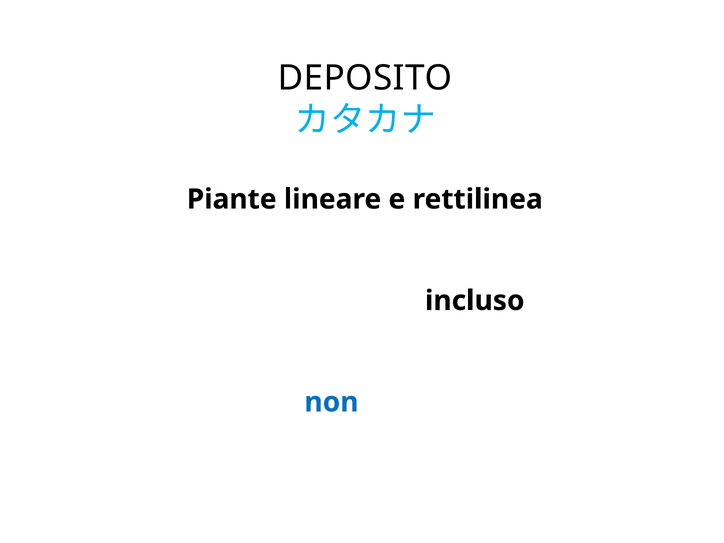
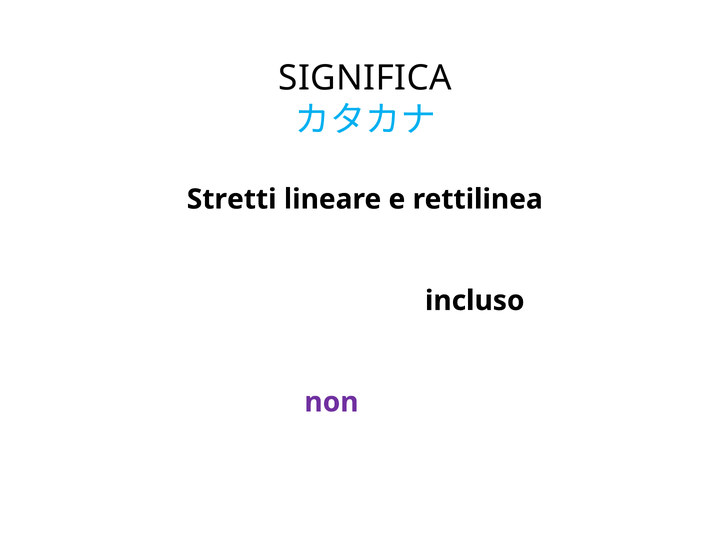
DEPOSITO: DEPOSITO -> SIGNIFICA (365, 78)
Piante: Piante -> Stretti (232, 199)
non colour: blue -> purple (331, 402)
